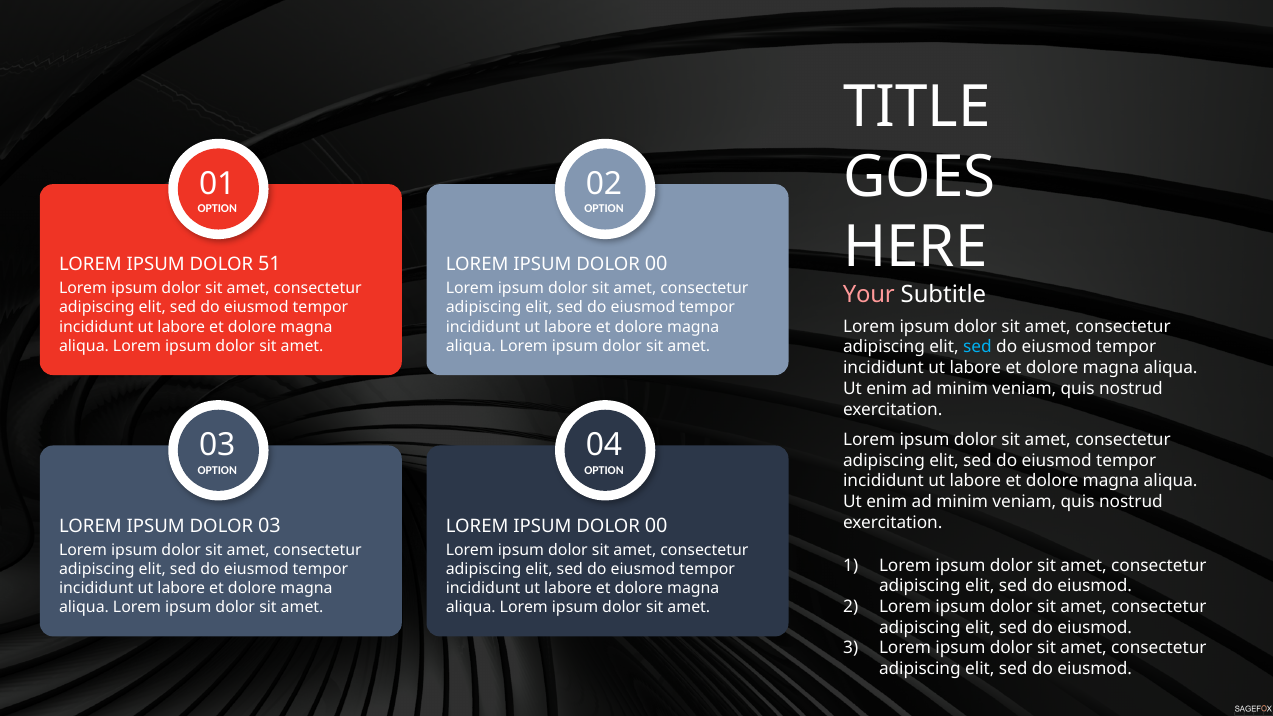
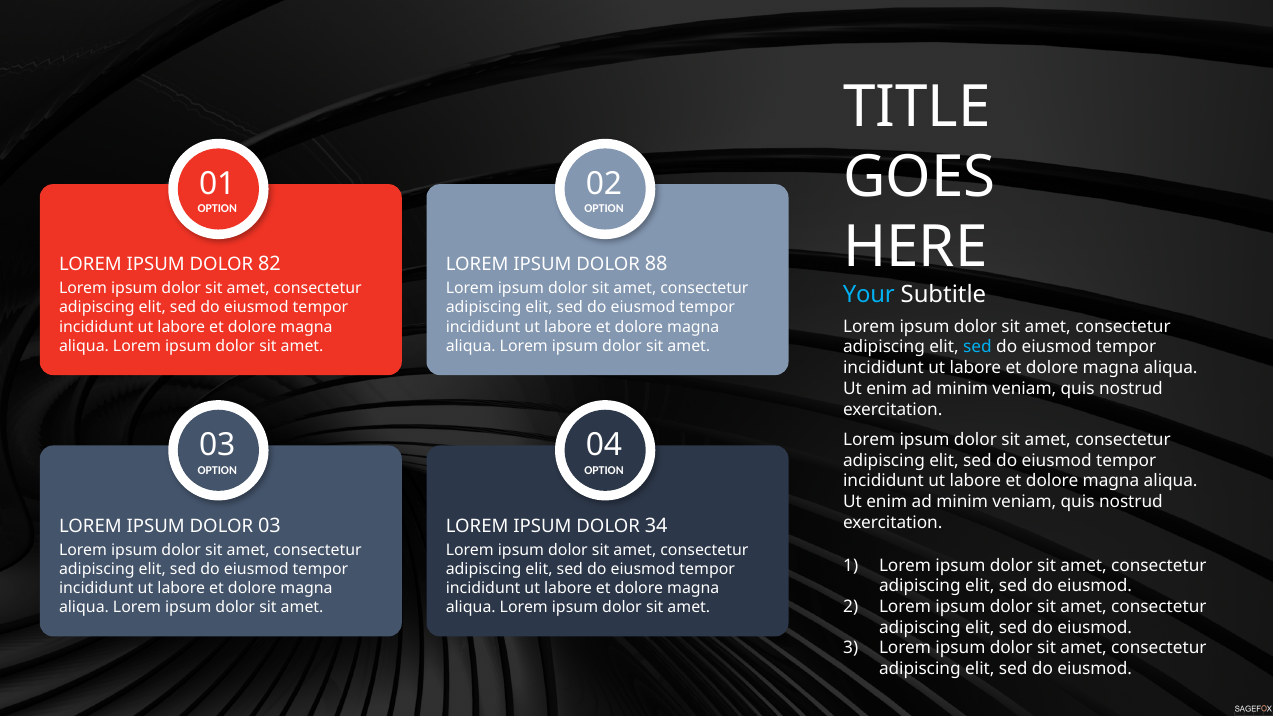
51: 51 -> 82 (270, 264)
00: 00 -> 88 (656, 264)
Your colour: pink -> light blue (869, 294)
00: 00 -> 34 (656, 526)
